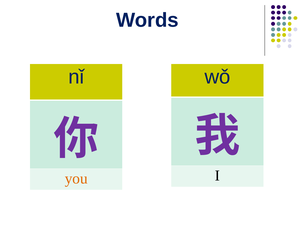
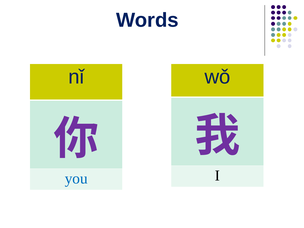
you colour: orange -> blue (76, 179)
